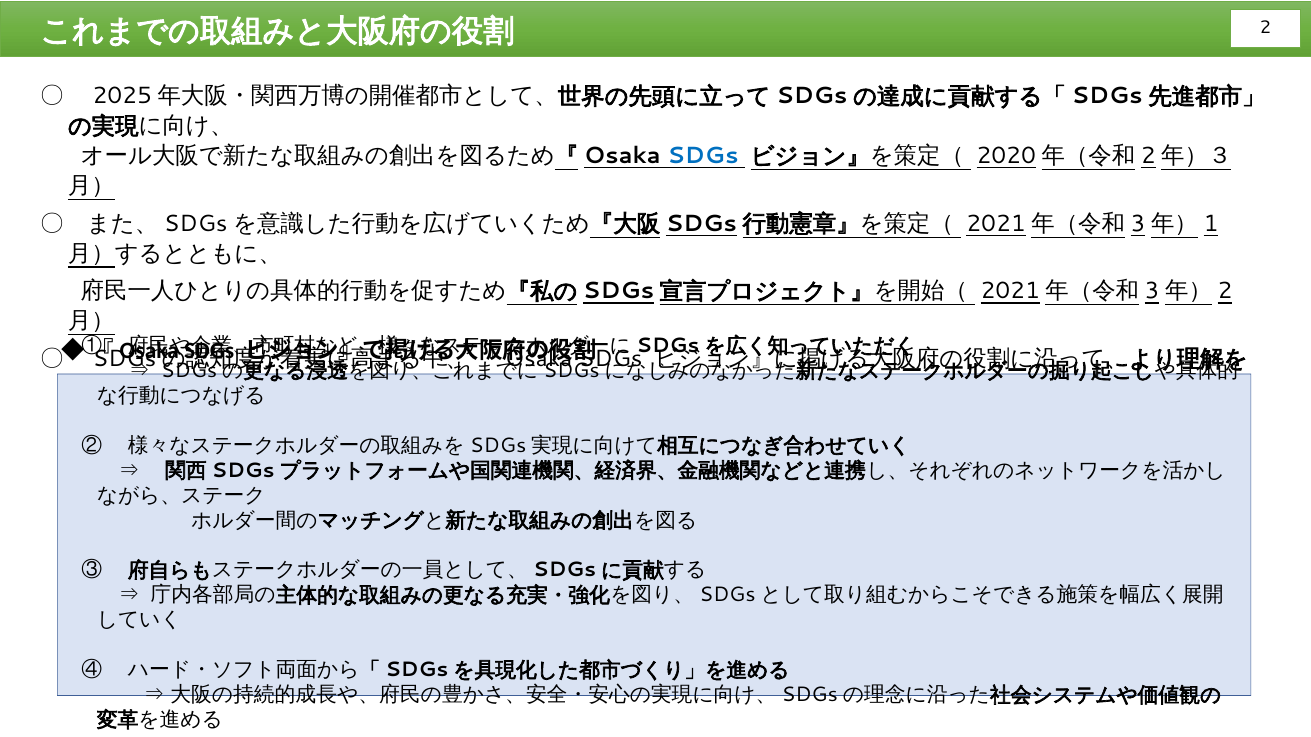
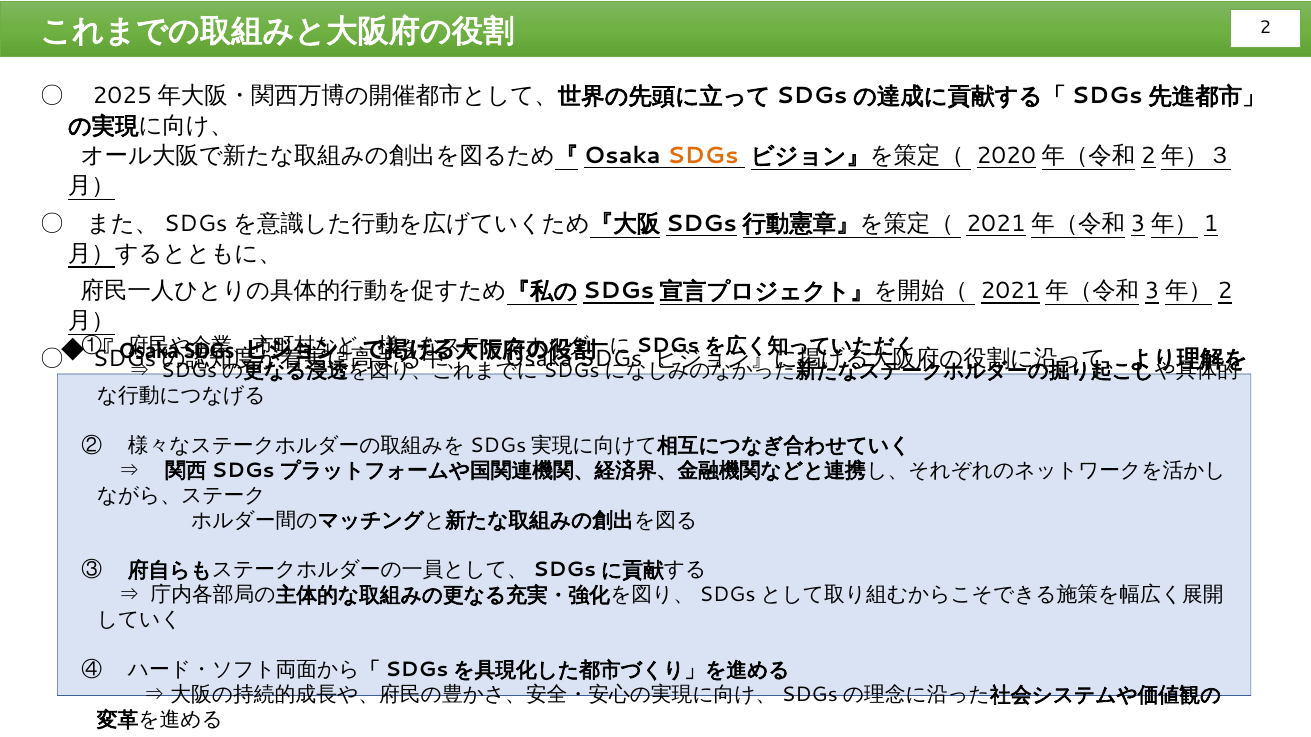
SDGs colour: blue -> orange (703, 156)
